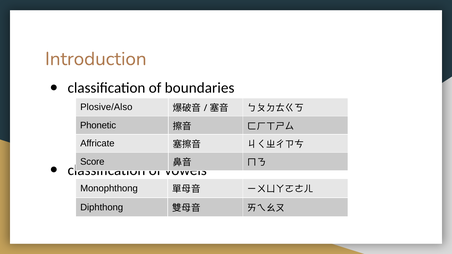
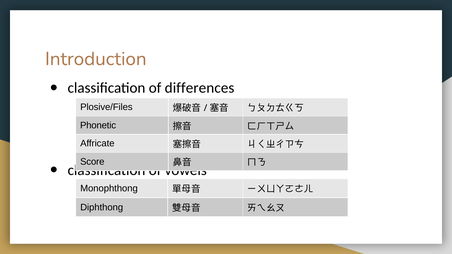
boundaries: boundaries -> differences (200, 88)
Plosive/Also: Plosive/Also -> Plosive/Files (106, 107)
